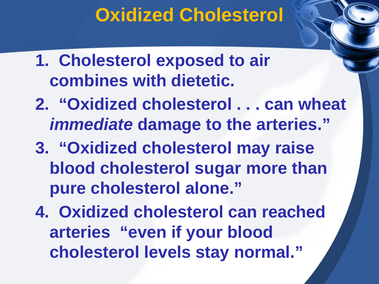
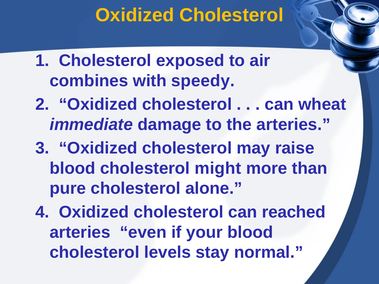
dietetic: dietetic -> speedy (203, 81)
sugar: sugar -> might (218, 168)
